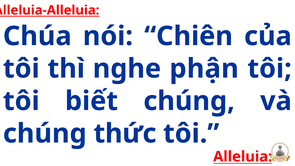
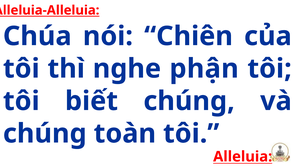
thức: thức -> toàn (125, 134)
